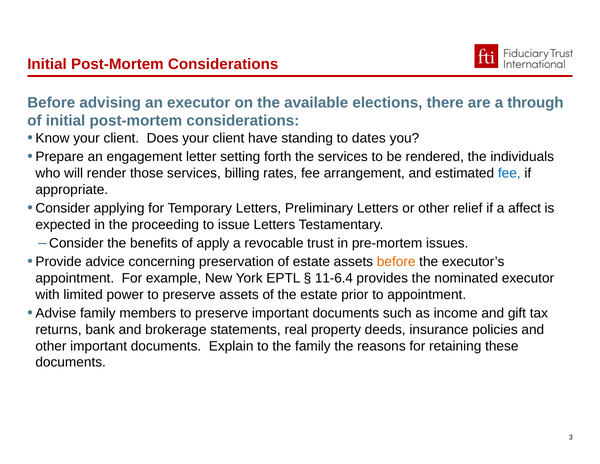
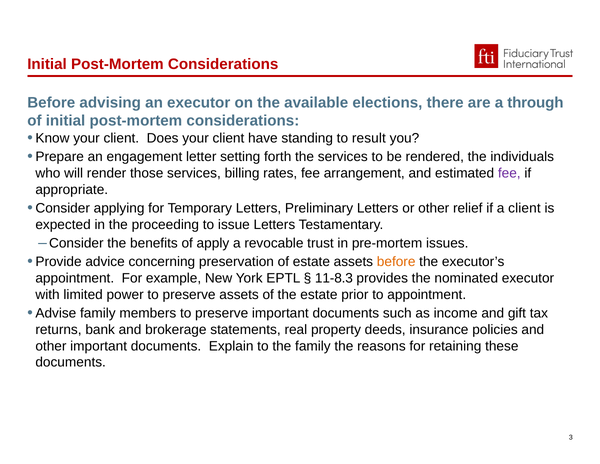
dates: dates -> result (369, 138)
fee colour: blue -> purple (509, 173)
a affect: affect -> client (524, 208)
11-6.4: 11-6.4 -> 11-8.3 (334, 278)
